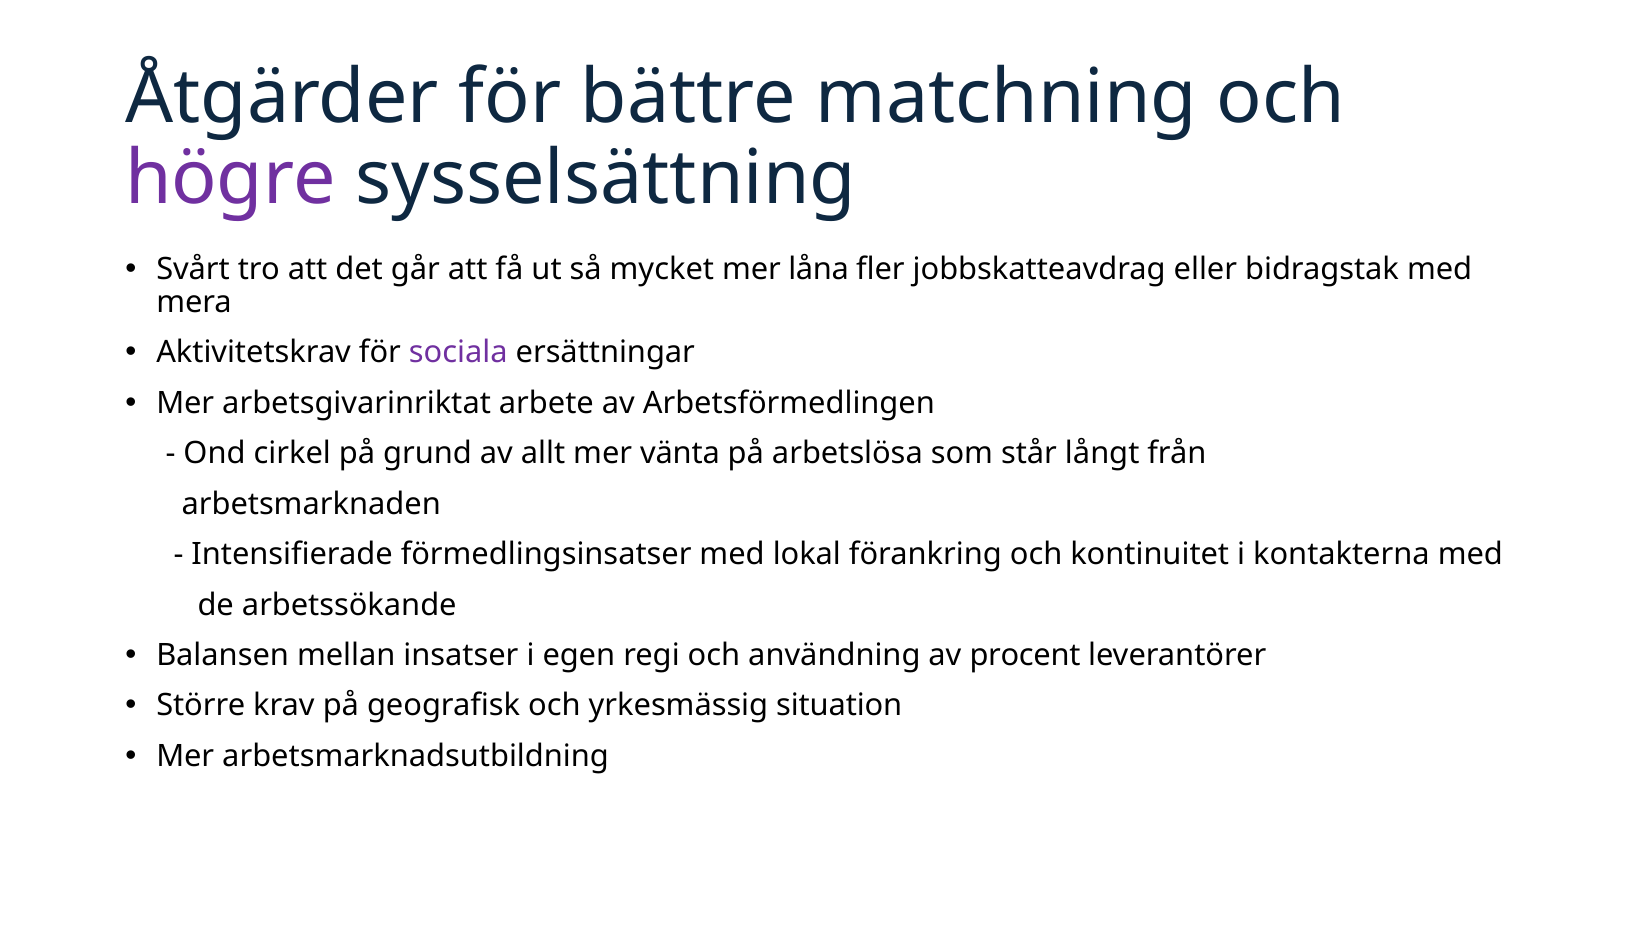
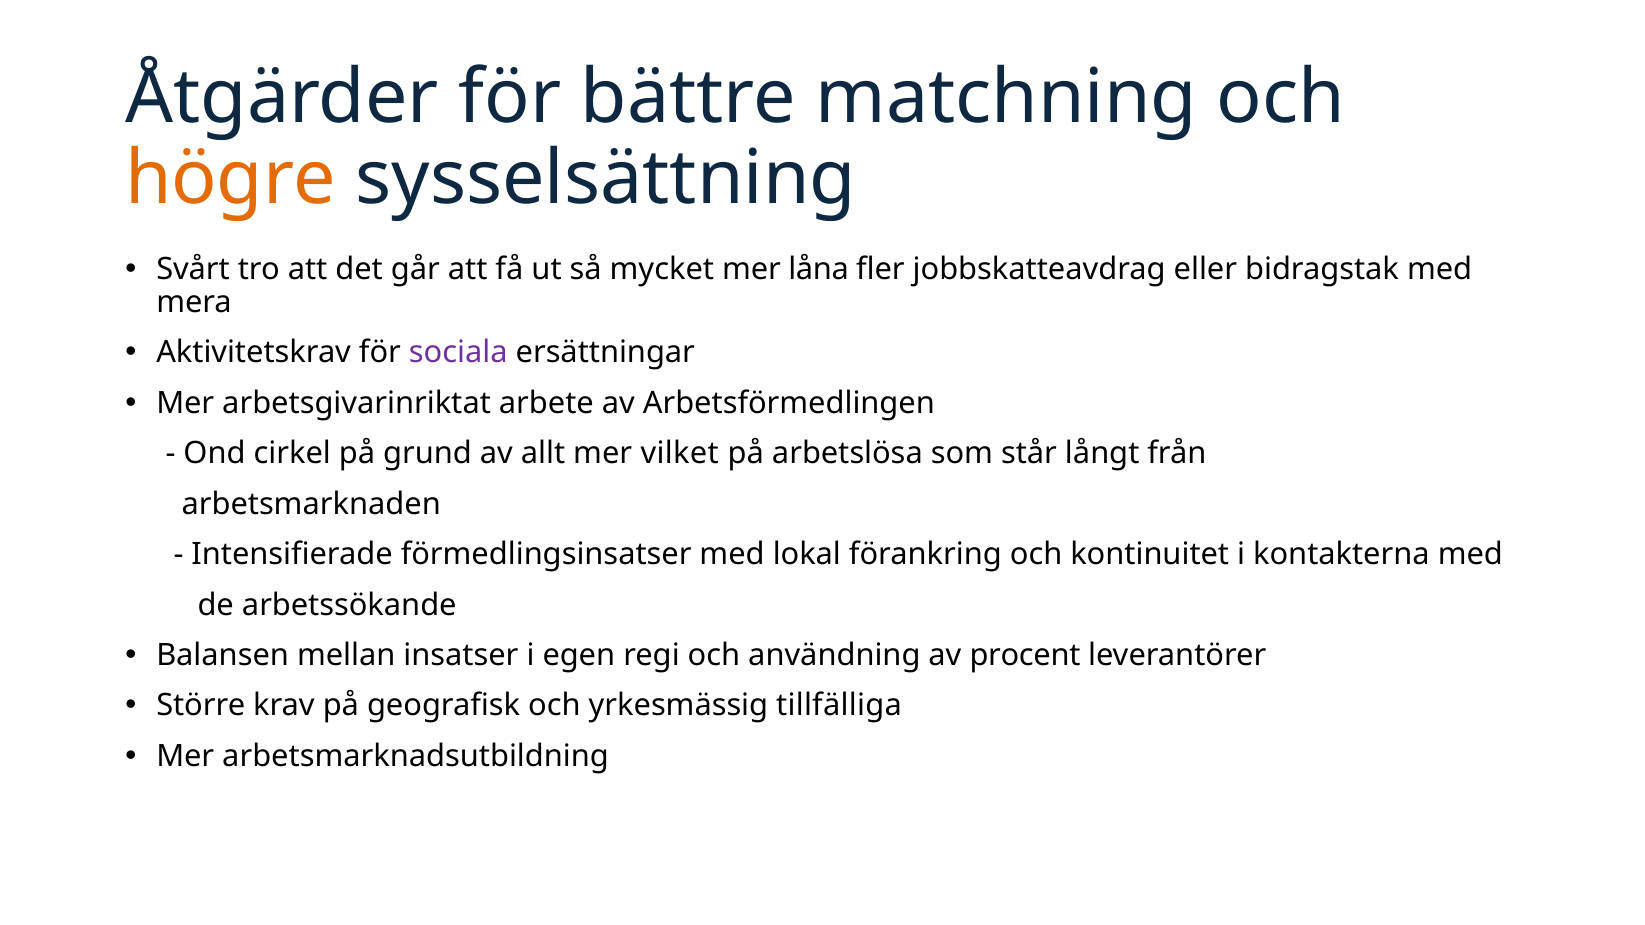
högre colour: purple -> orange (231, 179)
vänta: vänta -> vilket (680, 454)
situation: situation -> tillfälliga (839, 706)
